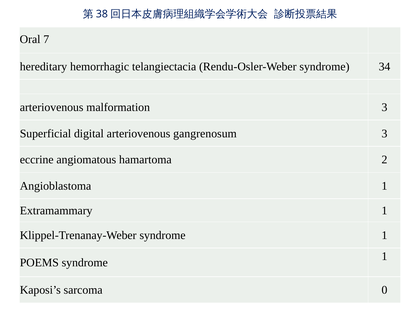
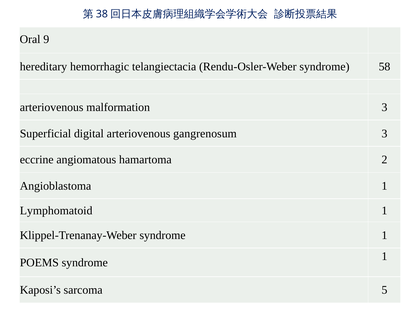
7: 7 -> 9 (46, 39)
34: 34 -> 58 (385, 67)
Extramammary: Extramammary -> Lymphomatoid (56, 211)
0: 0 -> 5 (384, 290)
